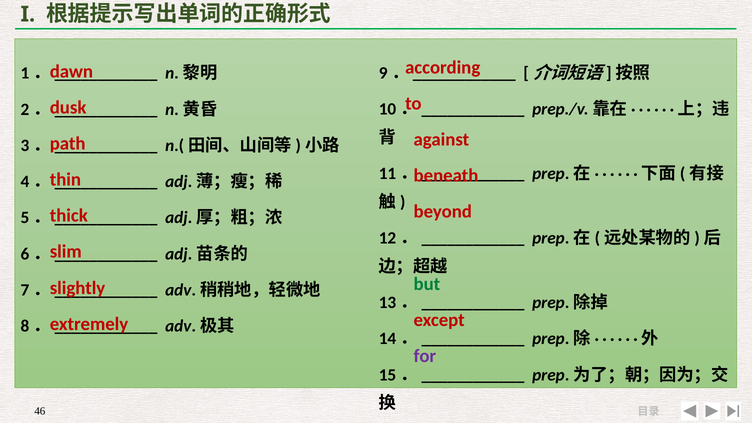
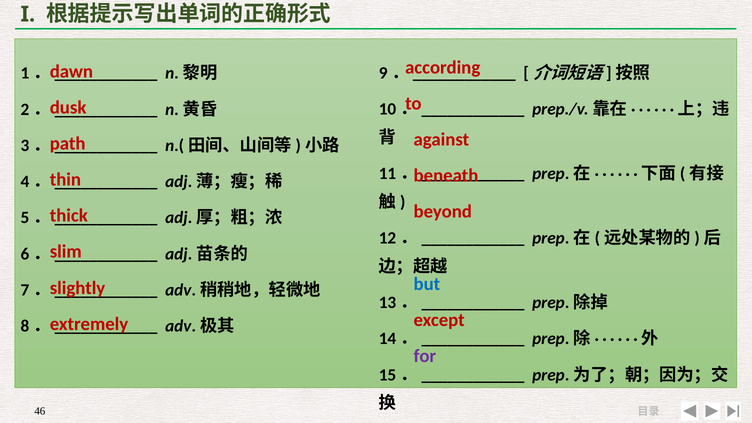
but colour: green -> blue (427, 284)
